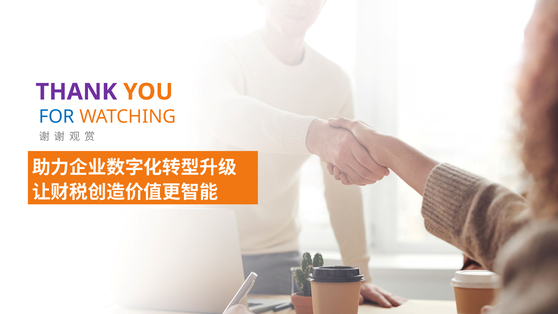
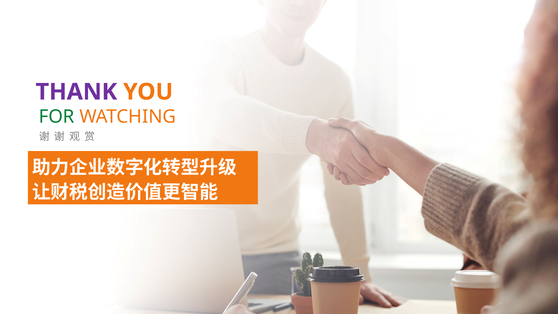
FOR colour: blue -> green (57, 117)
